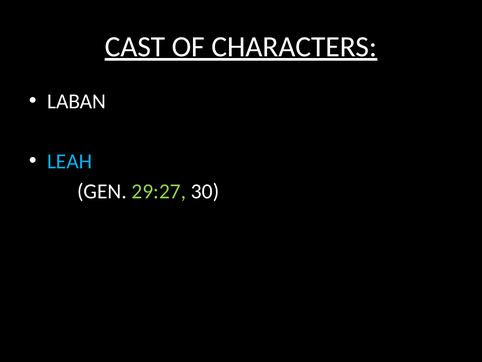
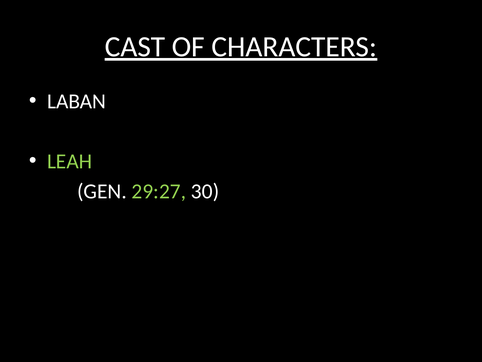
LEAH colour: light blue -> light green (70, 161)
